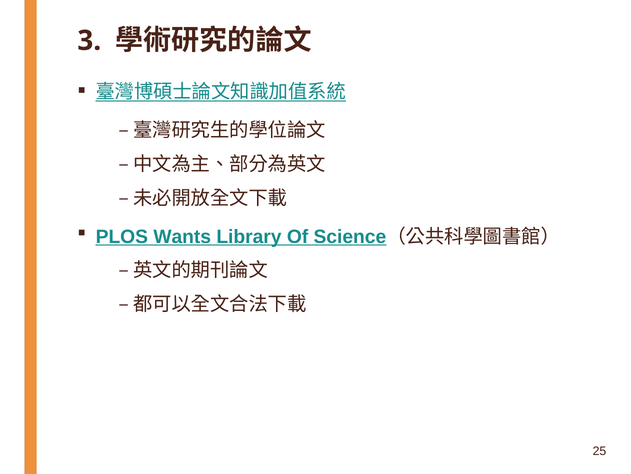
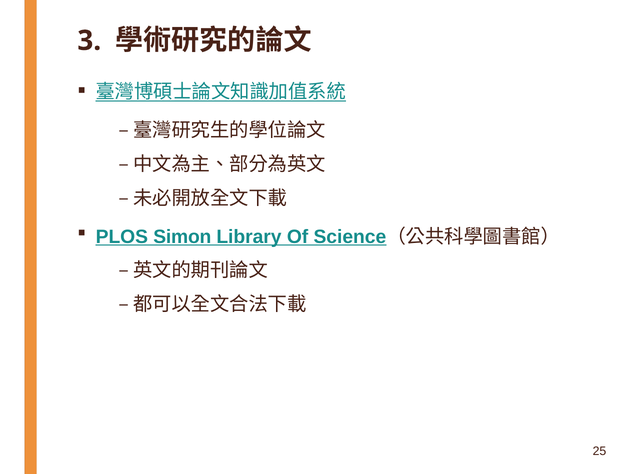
Wants: Wants -> Simon (182, 236)
